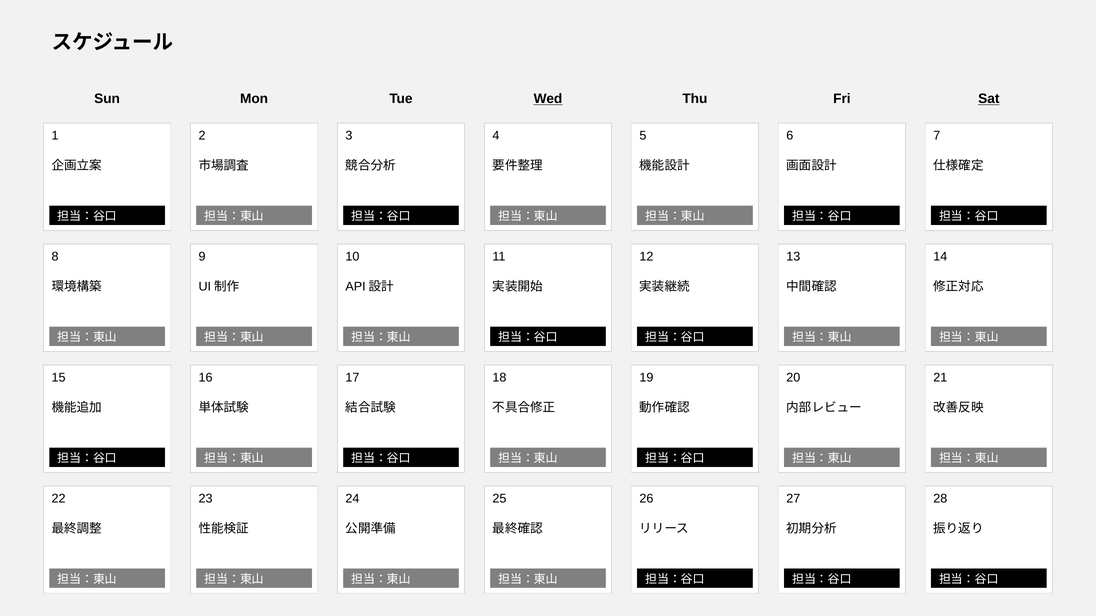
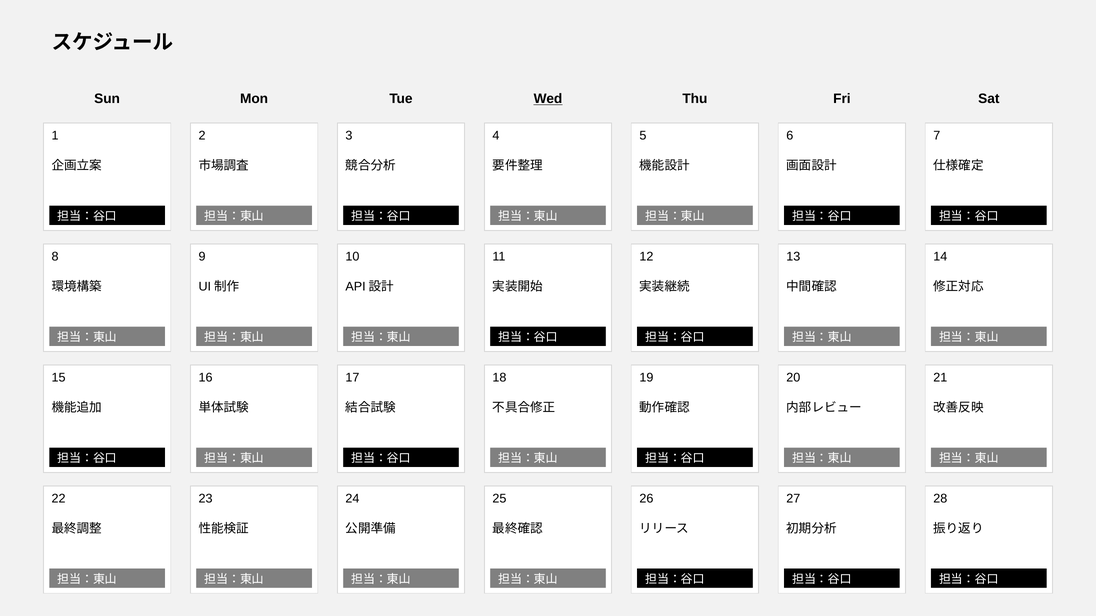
Sat underline: present -> none (989, 99)
